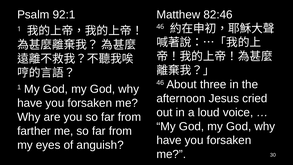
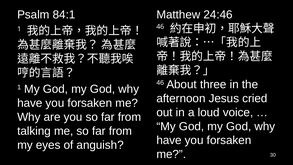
92:1: 92:1 -> 84:1 (64, 15)
82:46: 82:46 -> 24:46 (218, 15)
farther: farther -> talking (34, 131)
